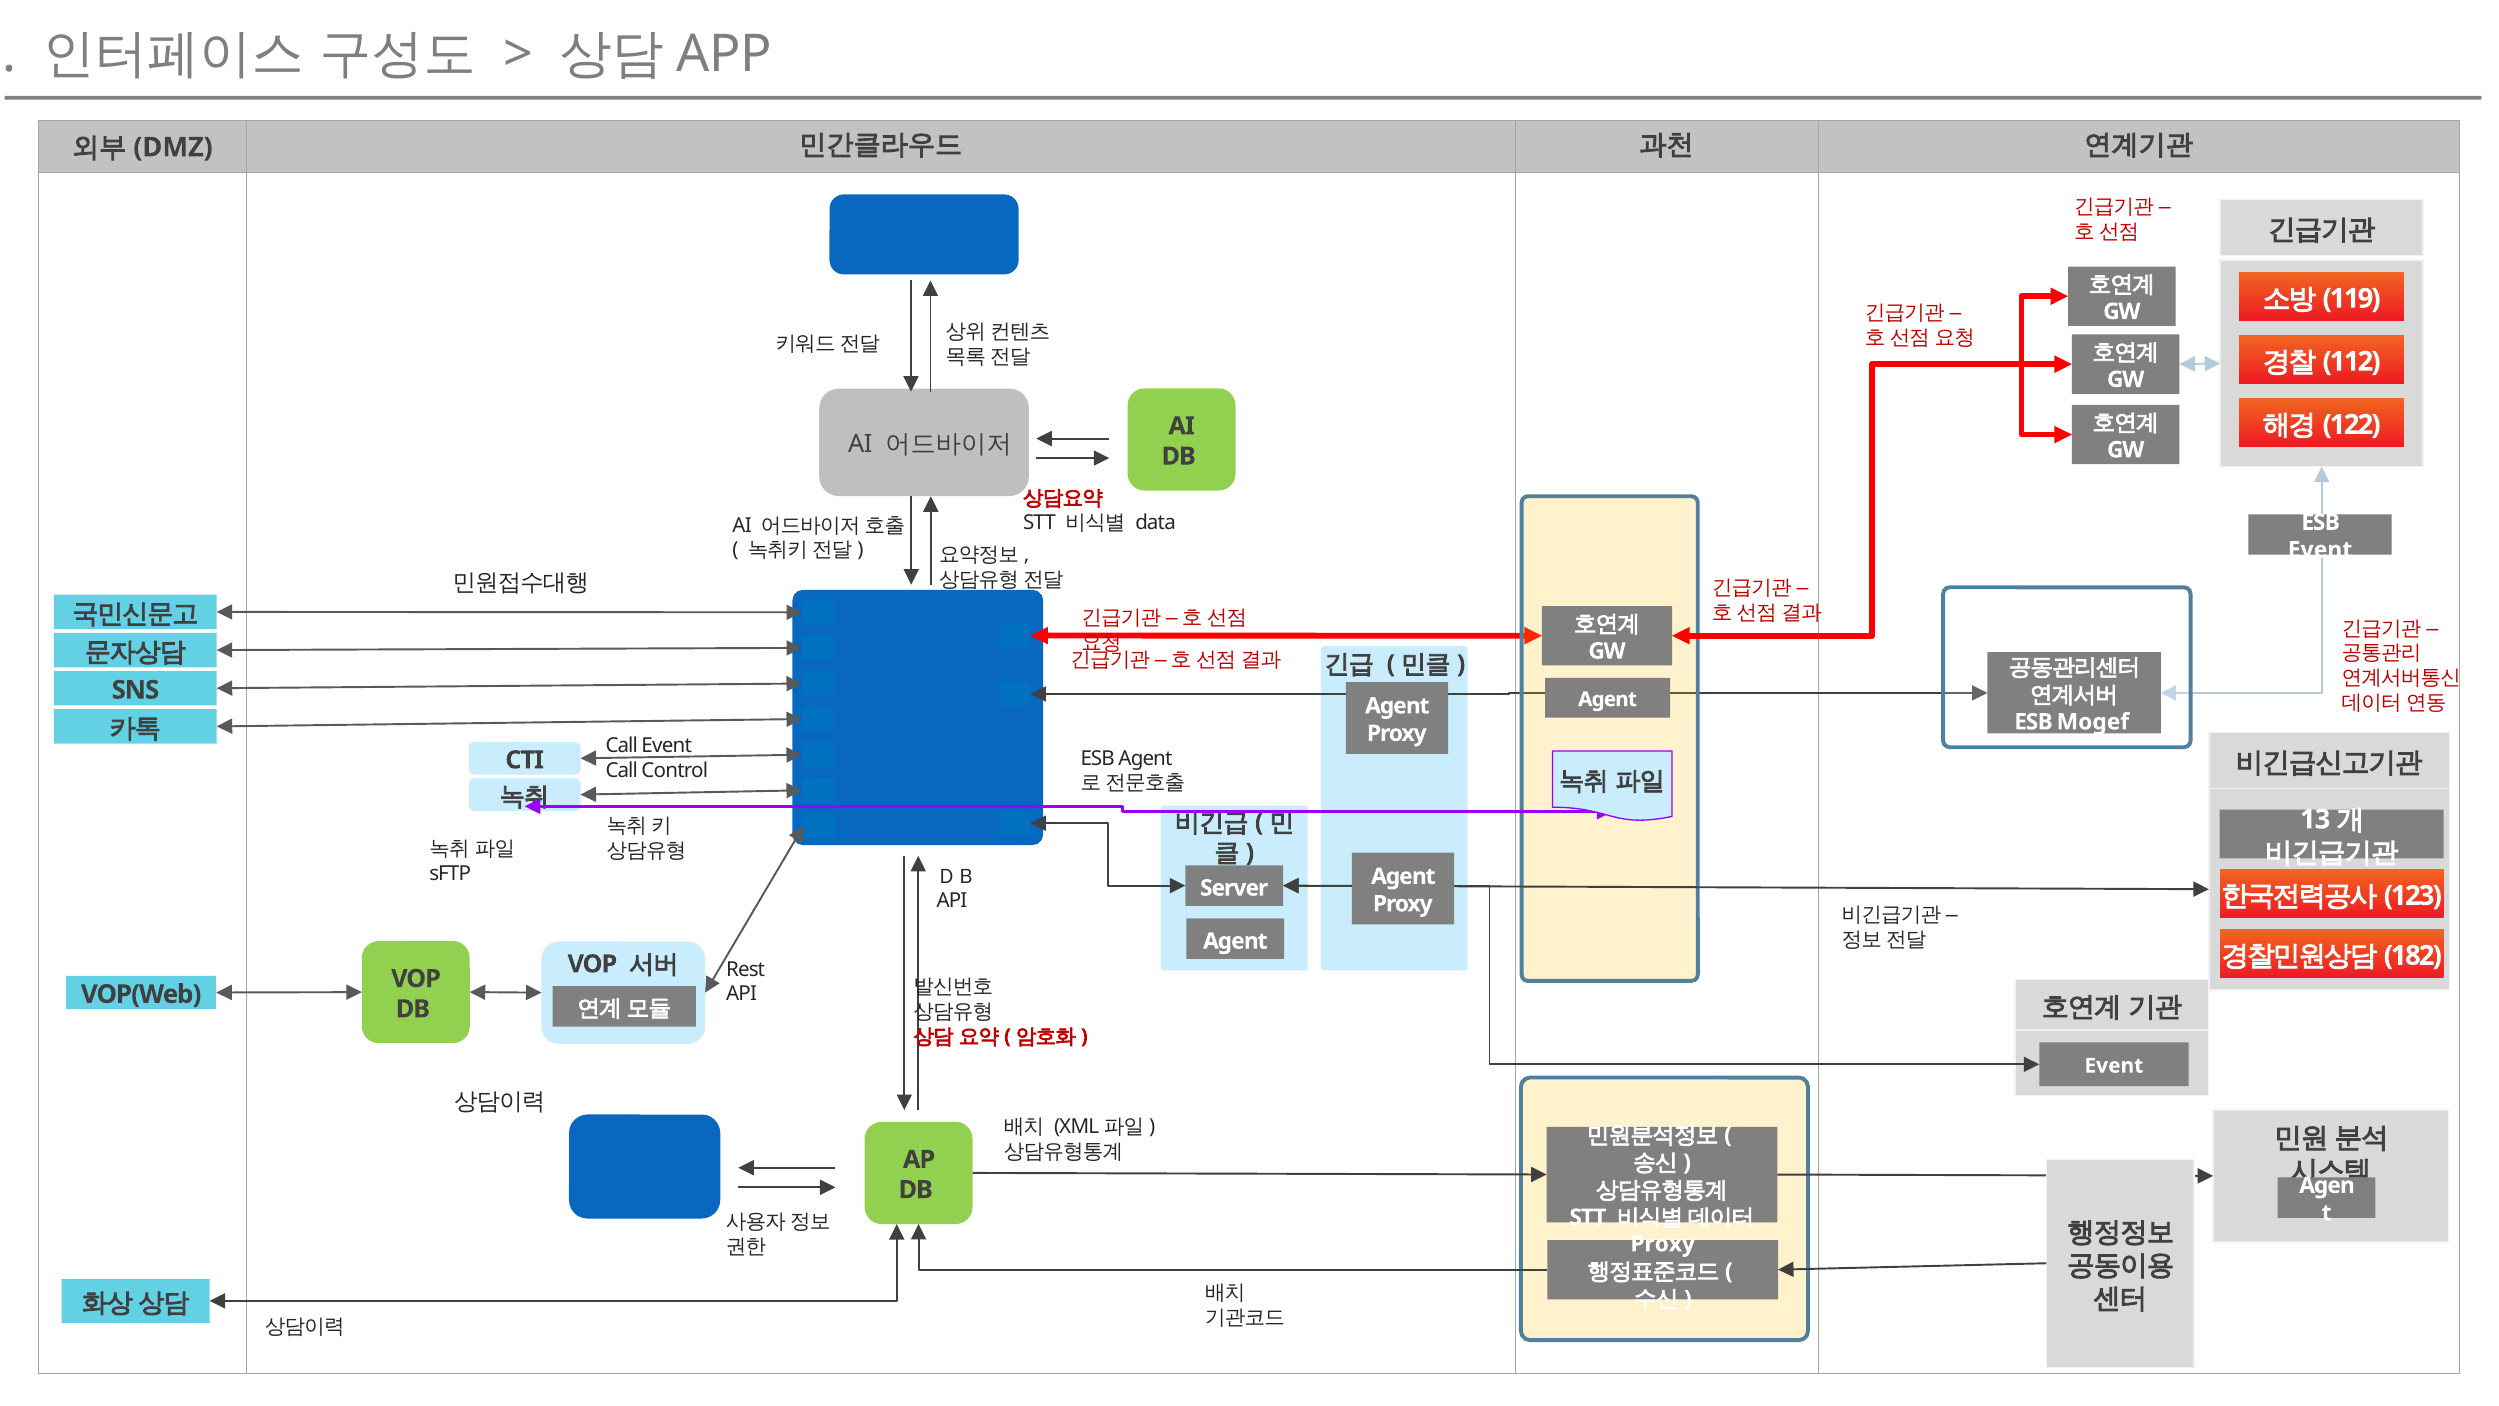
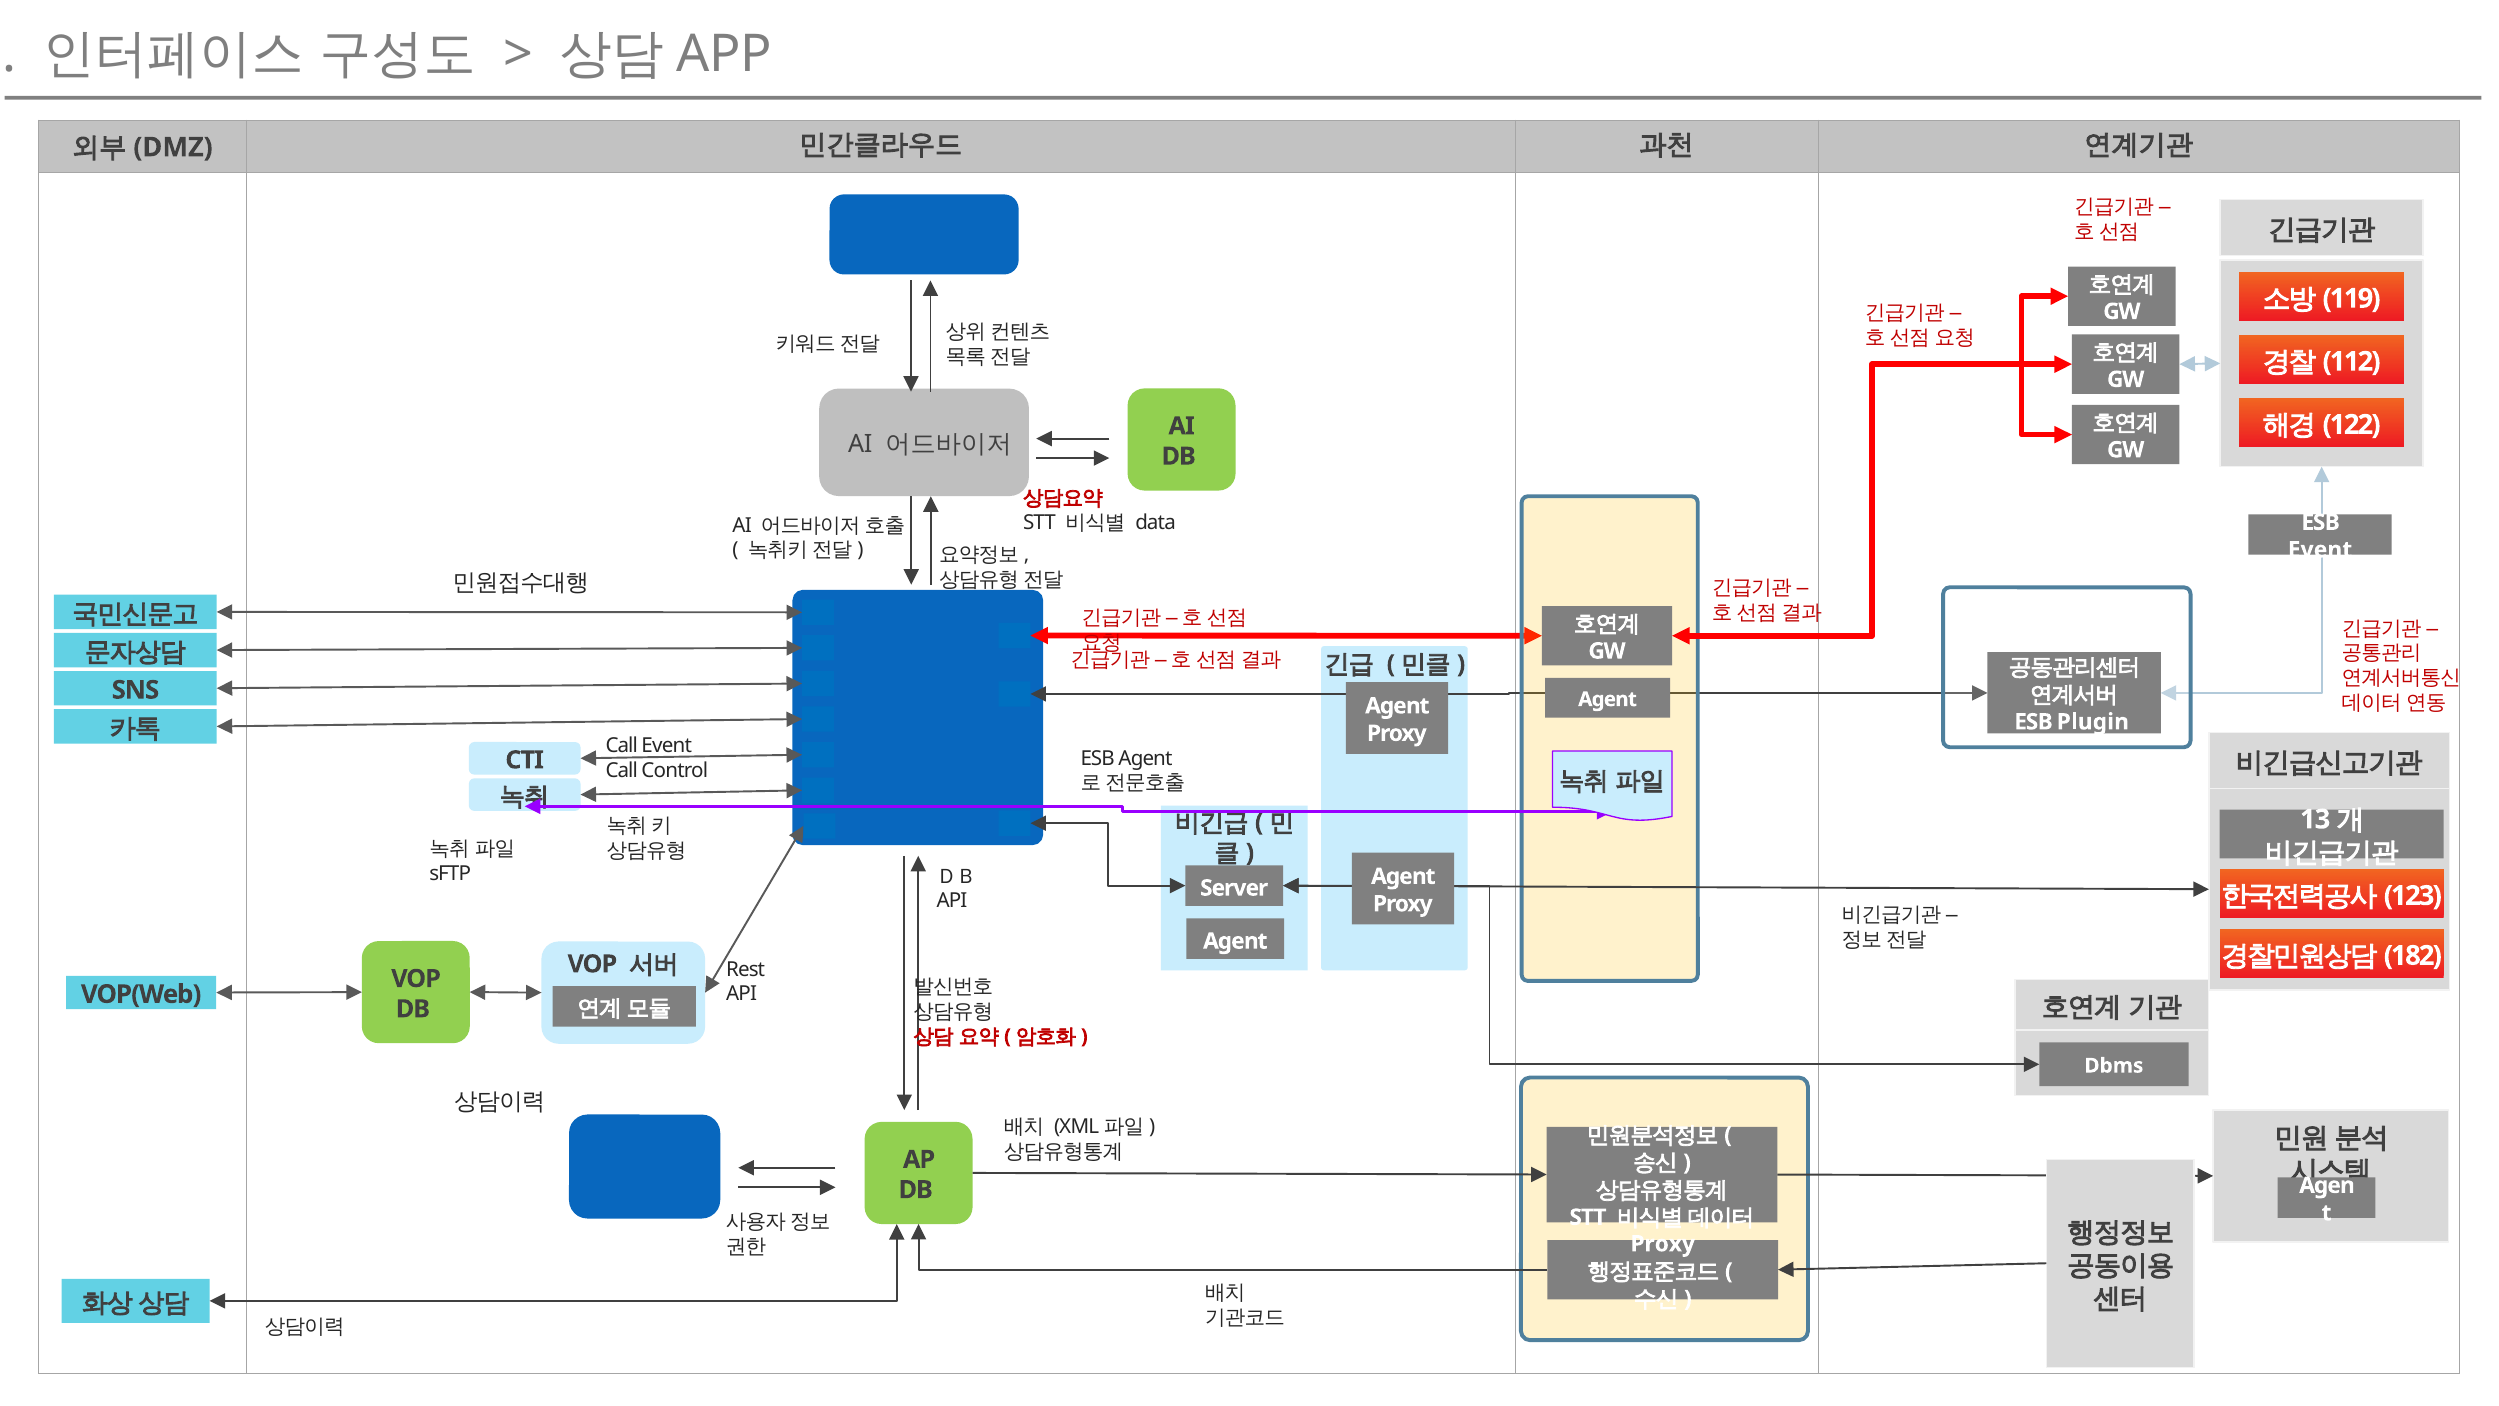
Mogef: Mogef -> Plugin (2093, 722)
Event: Event -> Dbms (2114, 1066)
